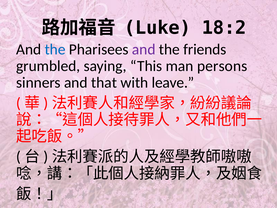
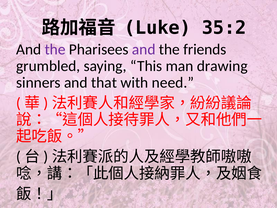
18:2: 18:2 -> 35:2 (224, 28)
the colour: blue -> purple (55, 49)
persons: persons -> drawing (222, 66)
leave: leave -> need (173, 83)
